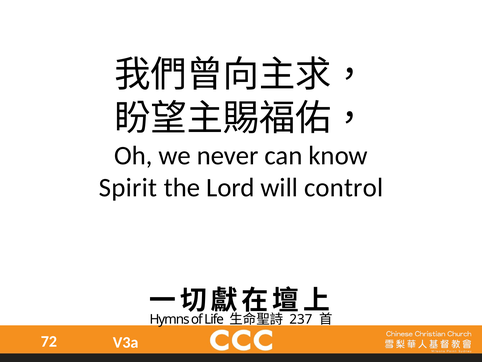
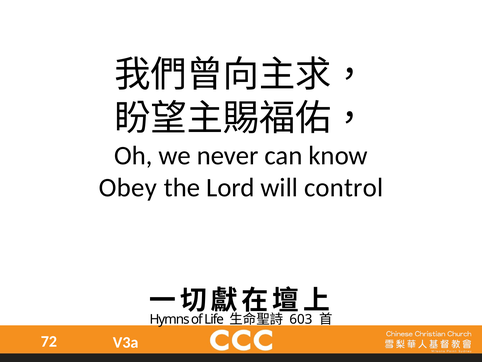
Spirit: Spirit -> Obey (128, 187)
237: 237 -> 603 (301, 319)
